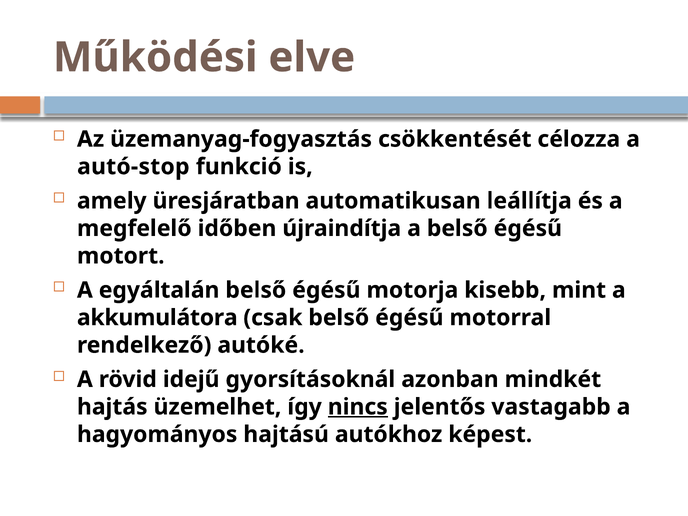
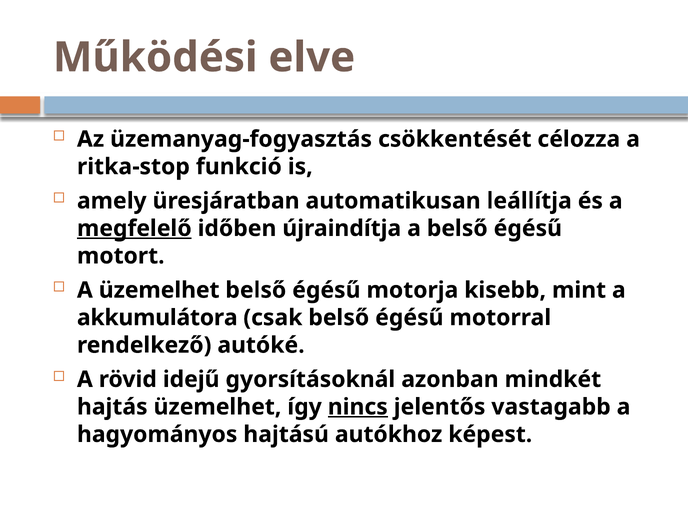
autó-stop: autó-stop -> ritka-stop (133, 167)
megfelelő underline: none -> present (134, 228)
A egyáltalán: egyáltalán -> üzemelhet (159, 290)
